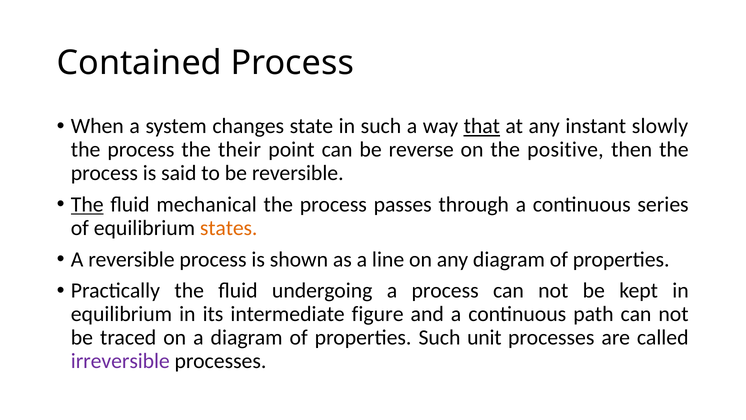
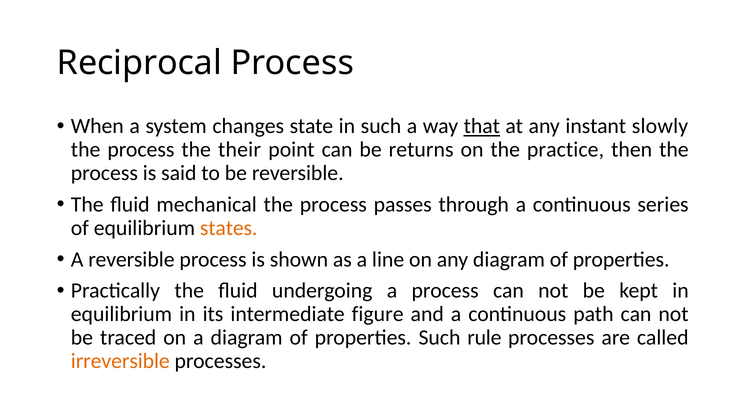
Contained: Contained -> Reciprocal (139, 63)
reverse: reverse -> returns (421, 150)
positive: positive -> practice (565, 150)
The underline: present -> none (87, 204)
unit: unit -> rule (484, 337)
irreversible colour: purple -> orange (120, 361)
